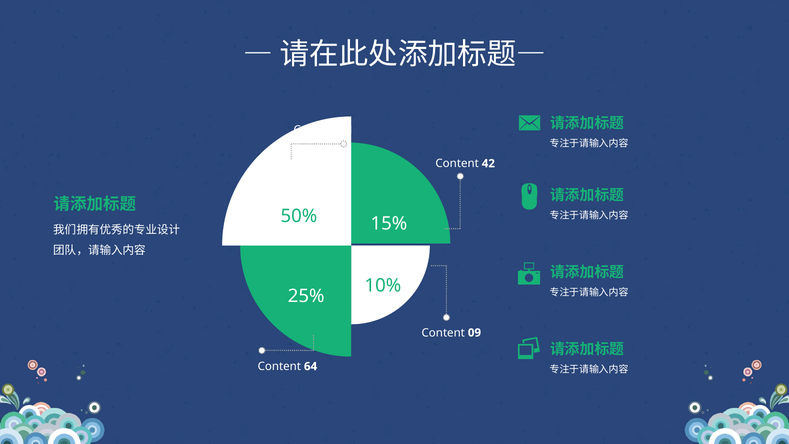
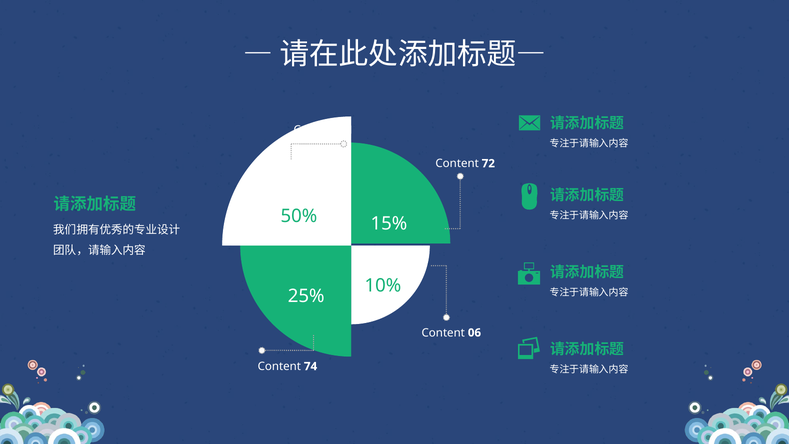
42: 42 -> 72 (488, 163)
09: 09 -> 06 (474, 333)
64: 64 -> 74 (311, 366)
